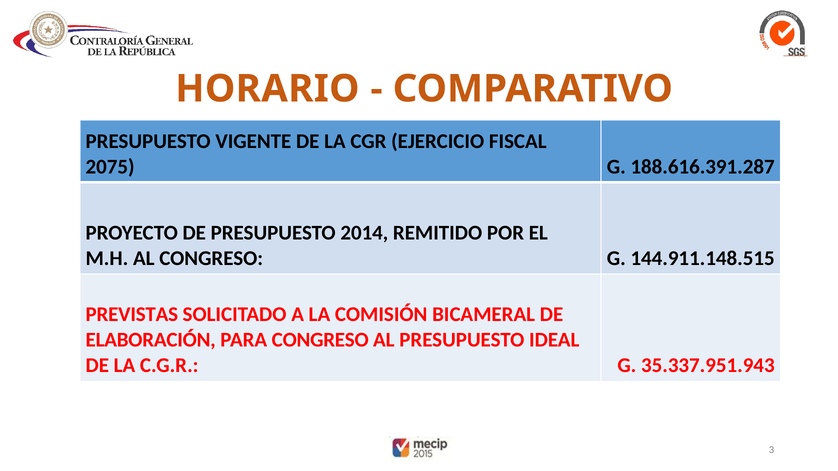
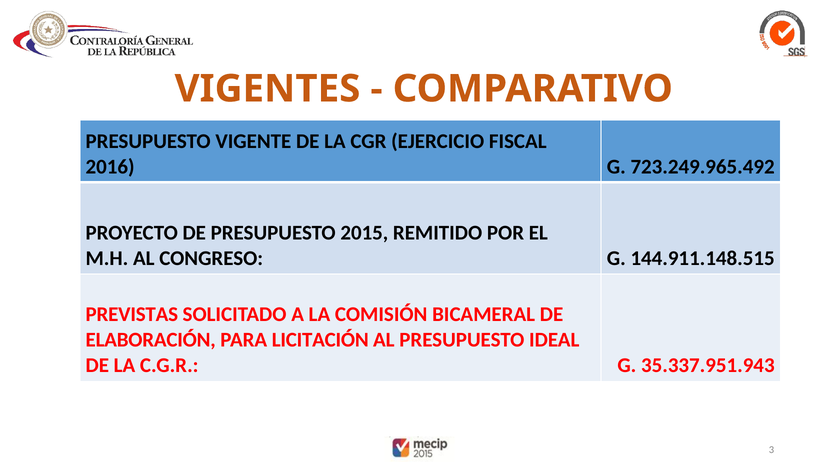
HORARIO: HORARIO -> VIGENTES (267, 89)
2075: 2075 -> 2016 (110, 167)
188.616.391.287: 188.616.391.287 -> 723.249.965.492 (703, 167)
2014: 2014 -> 2015 (364, 233)
PARA CONGRESO: CONGRESO -> LICITACIÓN (320, 340)
